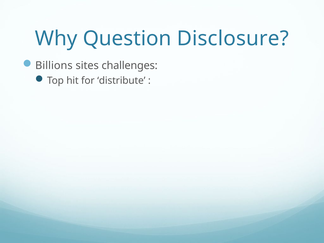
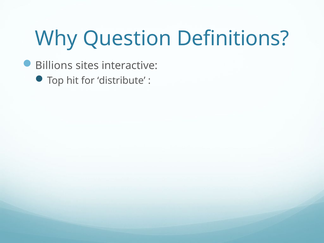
Disclosure: Disclosure -> Definitions (233, 39)
challenges: challenges -> interactive (130, 66)
